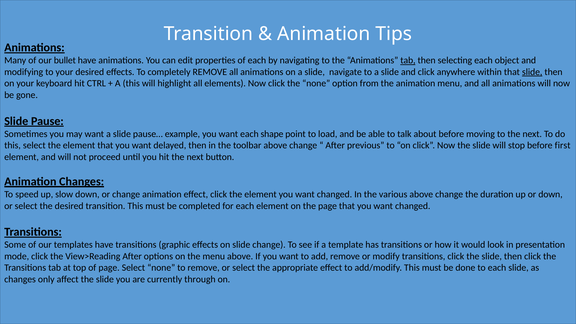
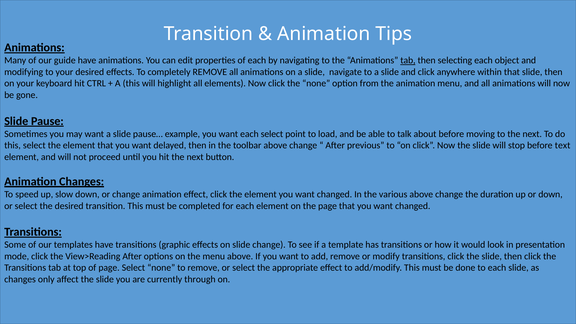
bullet: bullet -> guide (65, 60)
slide underline: present -> none (532, 72)
each shape: shape -> select (272, 134)
first: first -> text (563, 145)
